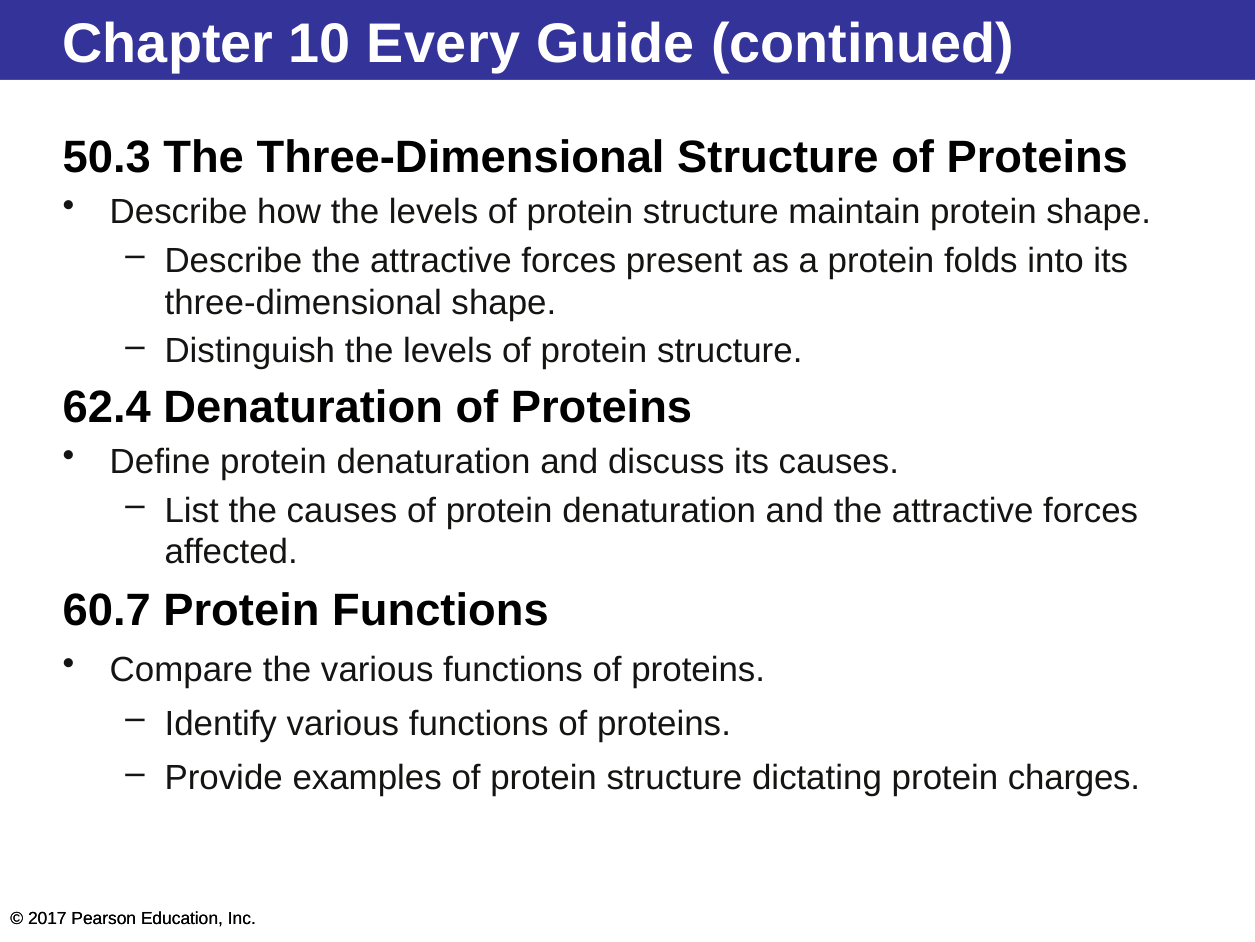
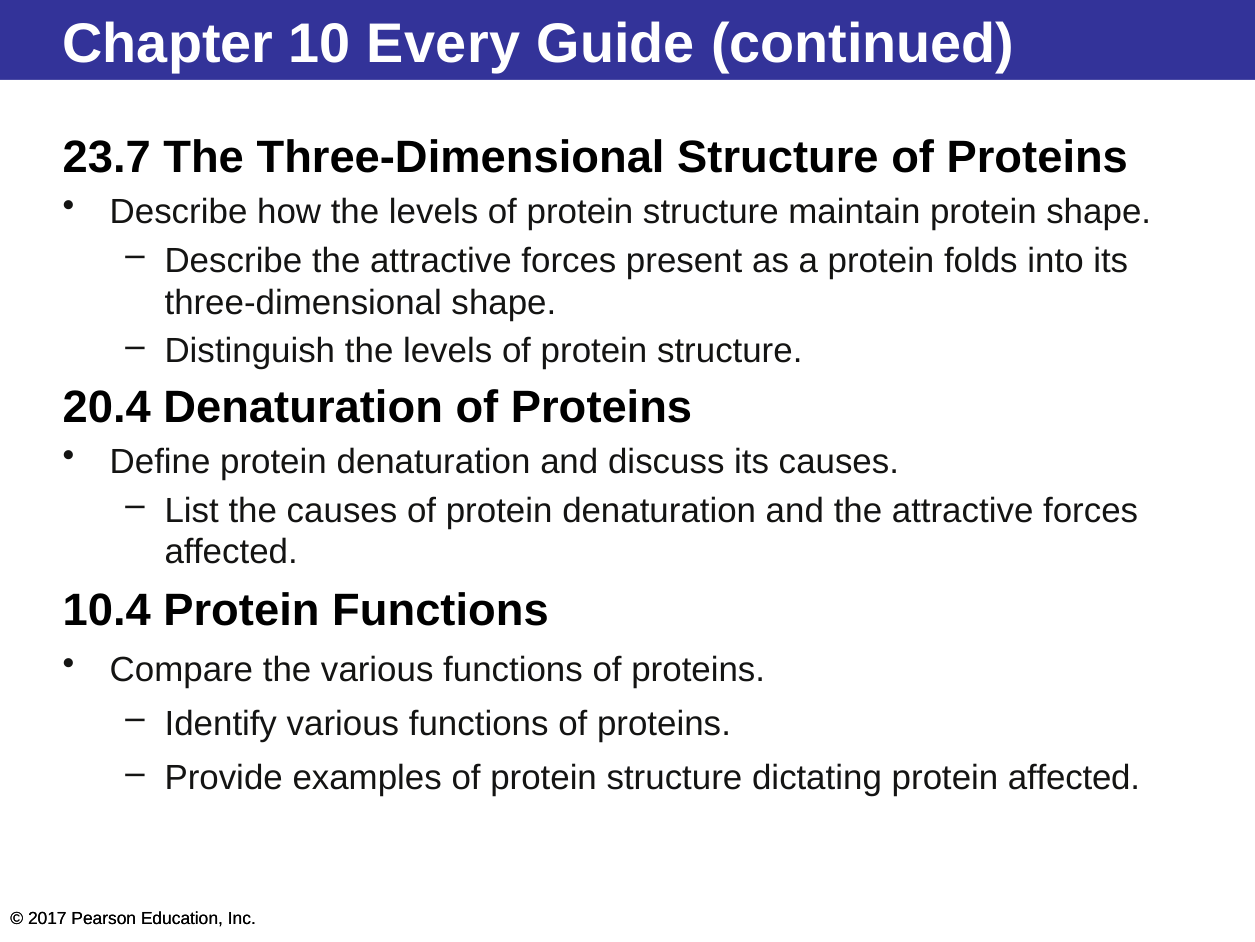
50.3: 50.3 -> 23.7 (107, 157)
62.4: 62.4 -> 20.4 (107, 407)
60.7: 60.7 -> 10.4 (107, 610)
protein charges: charges -> affected (1074, 778)
